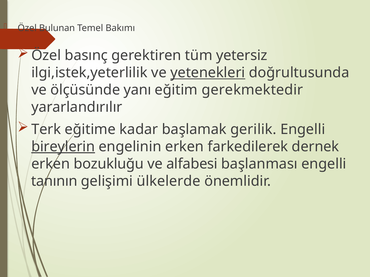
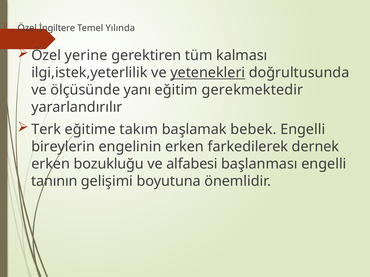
Bulunan: Bulunan -> İngiltere (57, 28)
Bakımı: Bakımı -> Yılında (120, 28)
basınç: basınç -> yerine (86, 56)
yetersiz: yetersiz -> kalması (242, 56)
kadar: kadar -> takım (139, 130)
gerilik: gerilik -> bebek (253, 130)
bireylerin underline: present -> none (63, 147)
ülkelerde: ülkelerde -> boyutuna (169, 181)
